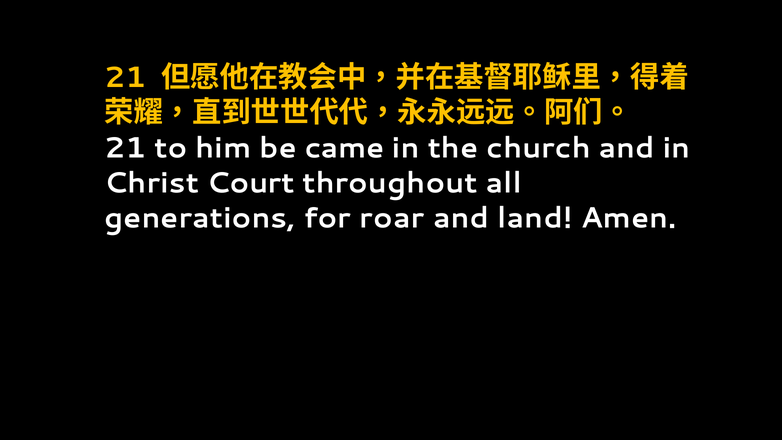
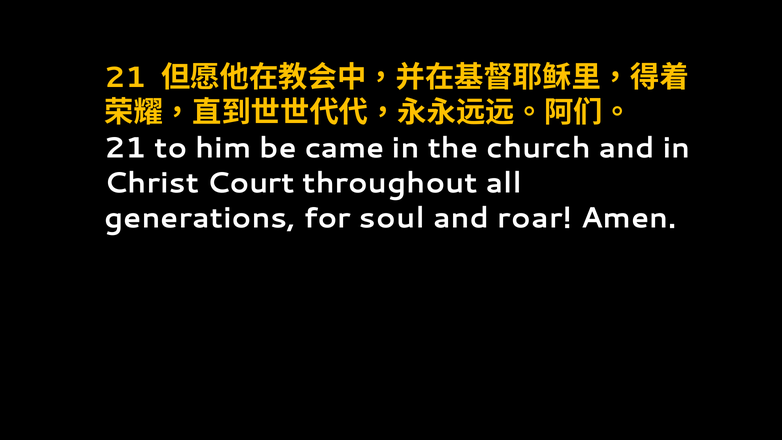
roar: roar -> soul (392, 218)
land: land -> roar (535, 218)
